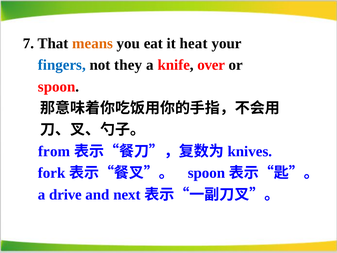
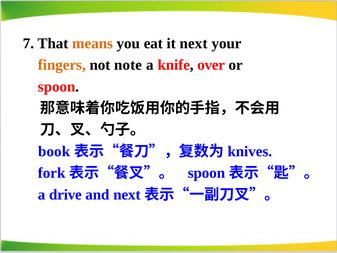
it heat: heat -> next (194, 43)
fingers colour: blue -> orange (62, 65)
they: they -> note (128, 65)
from: from -> book (54, 151)
